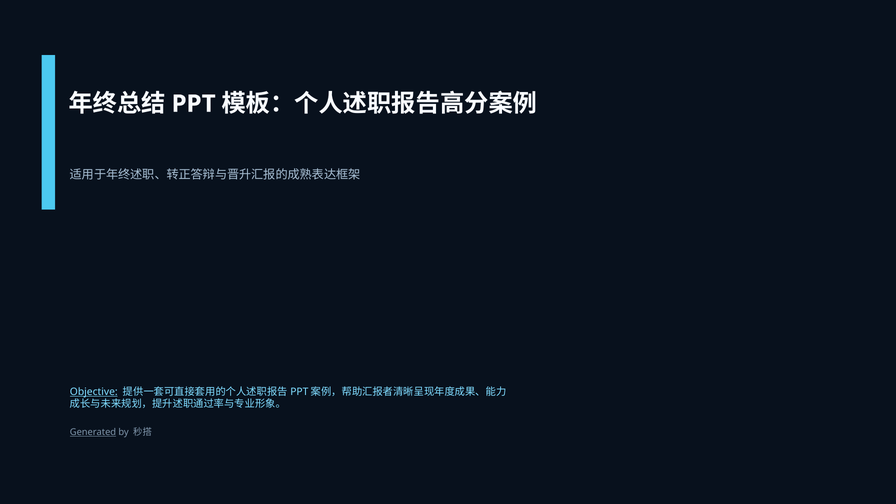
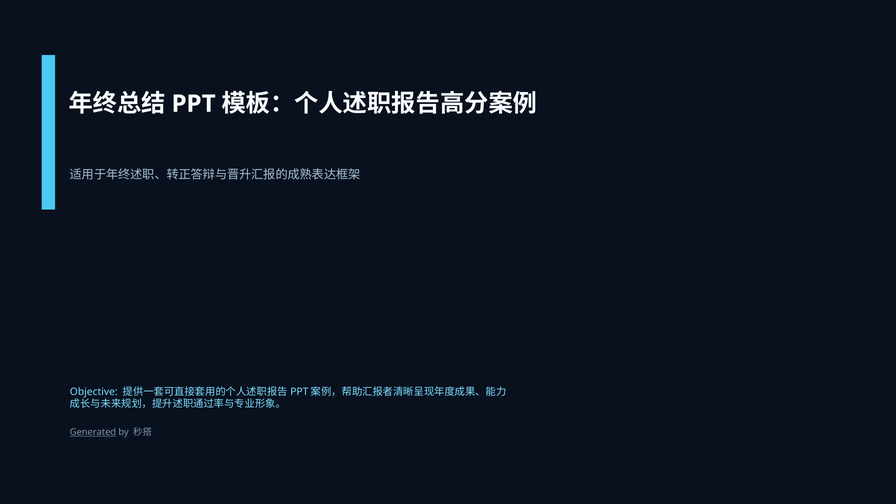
Objective underline: present -> none (94, 392)
